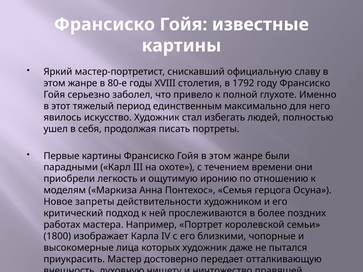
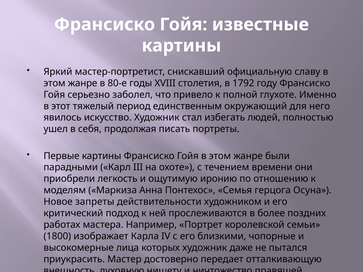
максимально: максимально -> окружающий (256, 106)
